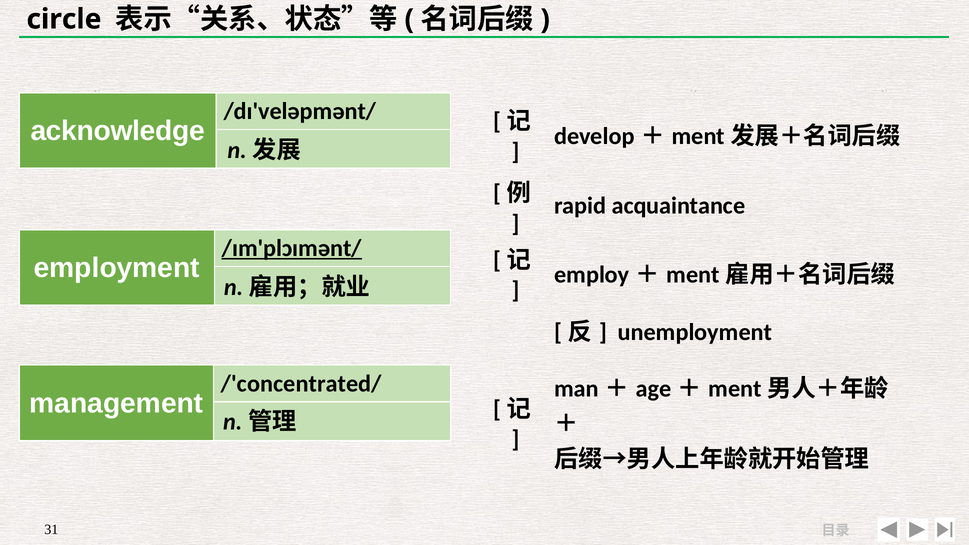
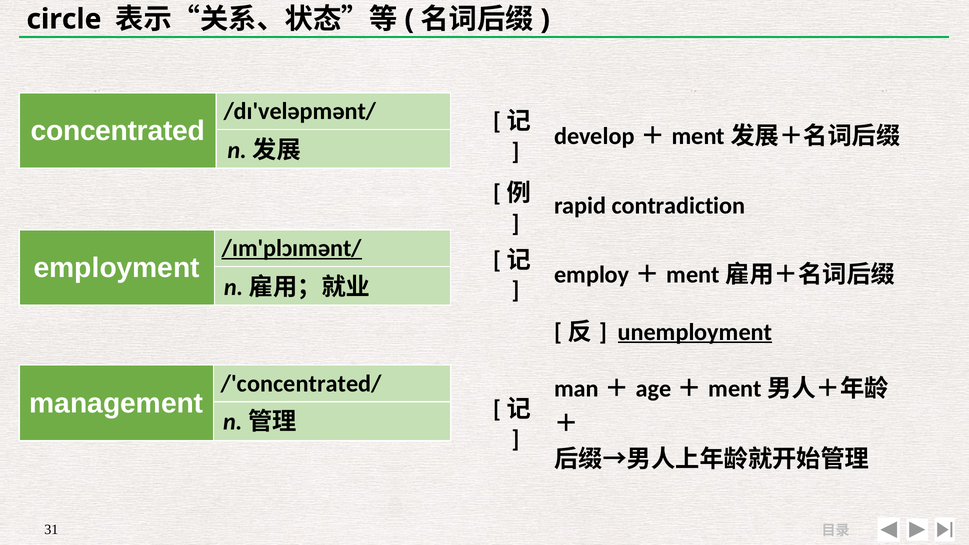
acknowledge: acknowledge -> concentrated (118, 131)
acquaintance: acquaintance -> contradiction (678, 206)
unemployment underline: none -> present (695, 332)
